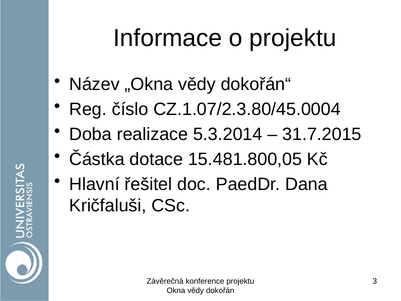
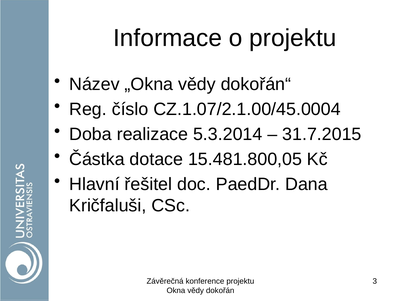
CZ.1.07/2.3.80/45.0004: CZ.1.07/2.3.80/45.0004 -> CZ.1.07/2.1.00/45.0004 (247, 109)
